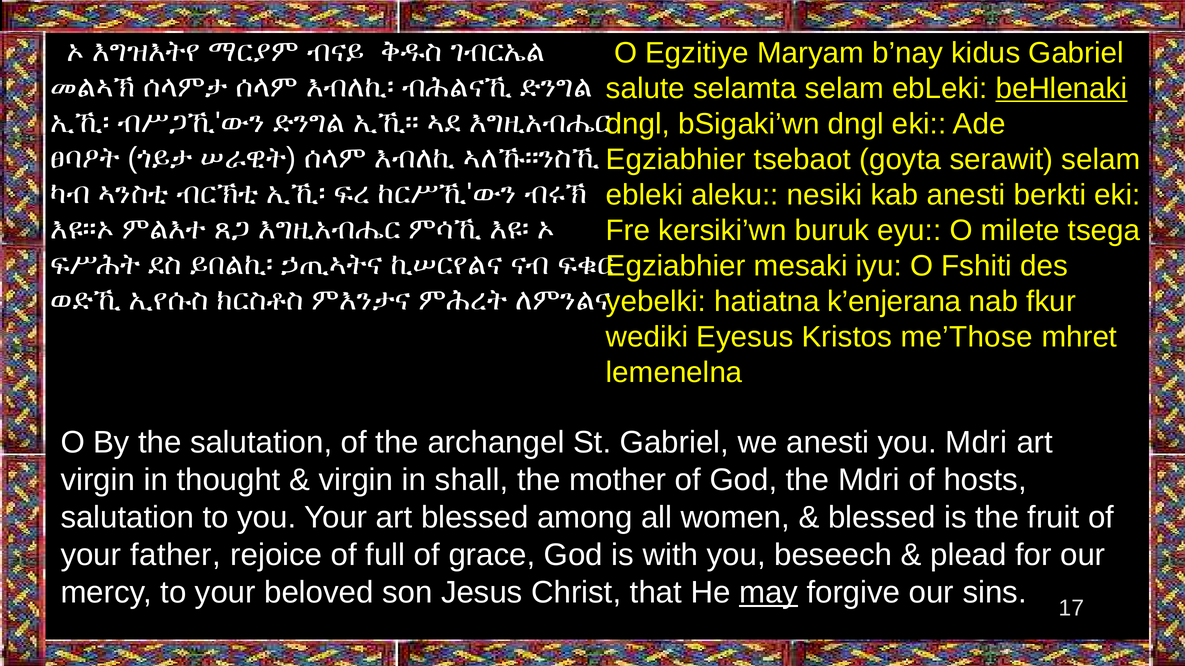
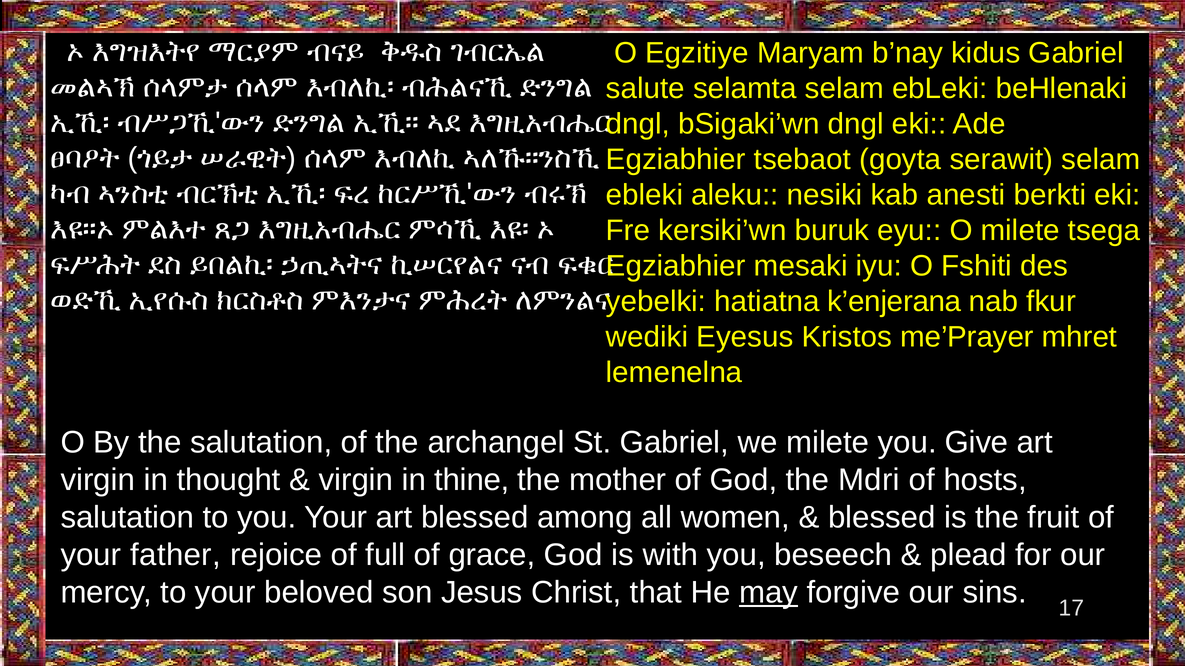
beHlenaki underline: present -> none (1061, 89)
me’Those: me’Those -> me’Prayer (967, 337)
we anesti: anesti -> milete (828, 443)
you Mdri: Mdri -> Give (977, 443)
shall: shall -> thine (472, 481)
